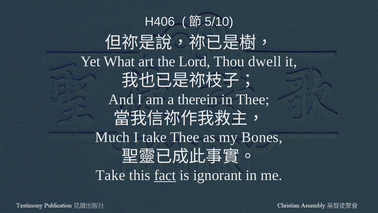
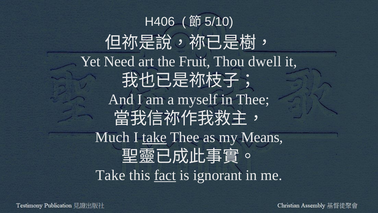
What: What -> Need (119, 61)
Lord: Lord -> Fruit (195, 61)
therein: therein -> myself (198, 99)
take underline: none -> present (154, 137)
Bones: Bones -> Means (262, 137)
